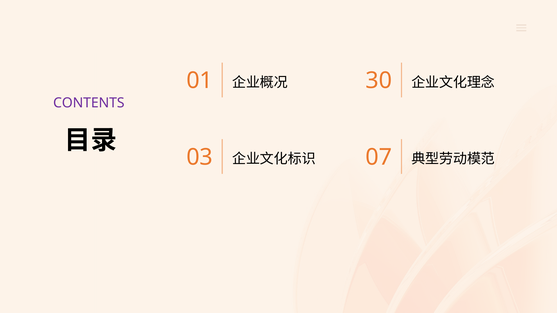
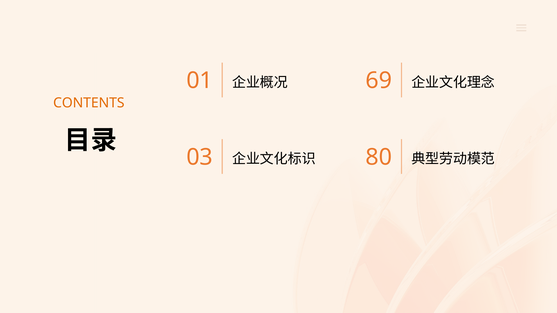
30: 30 -> 69 (379, 81)
CONTENTS colour: purple -> orange (89, 103)
07: 07 -> 80 (379, 157)
